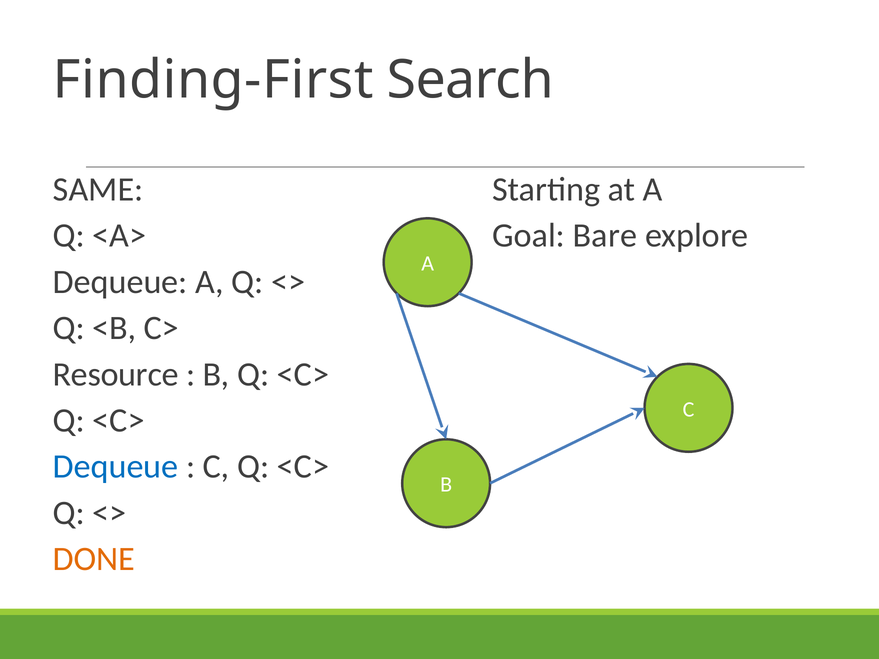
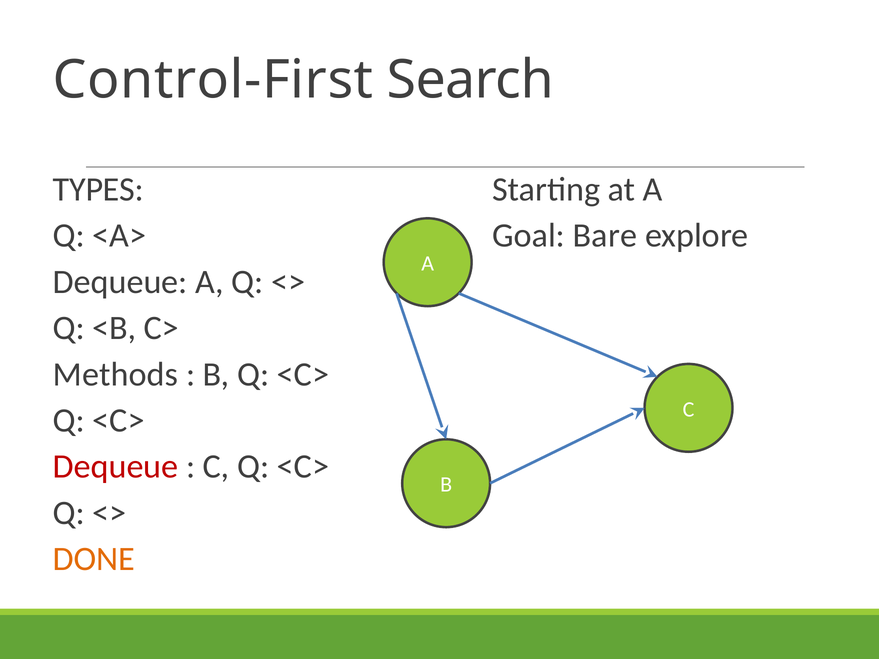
Finding-First: Finding-First -> Control-First (213, 80)
SAME: SAME -> TYPES (98, 189)
Resource: Resource -> Methods (115, 374)
Dequeue colour: blue -> red (116, 467)
